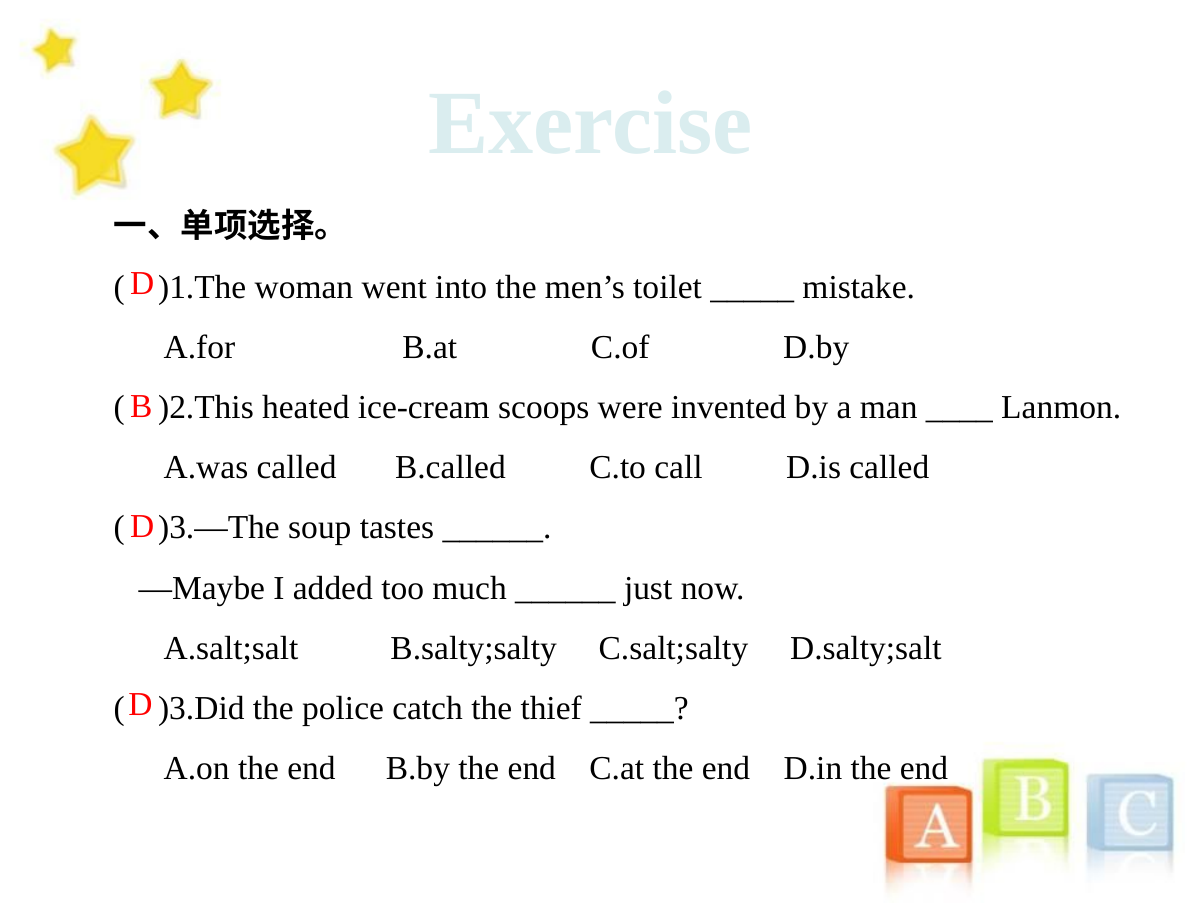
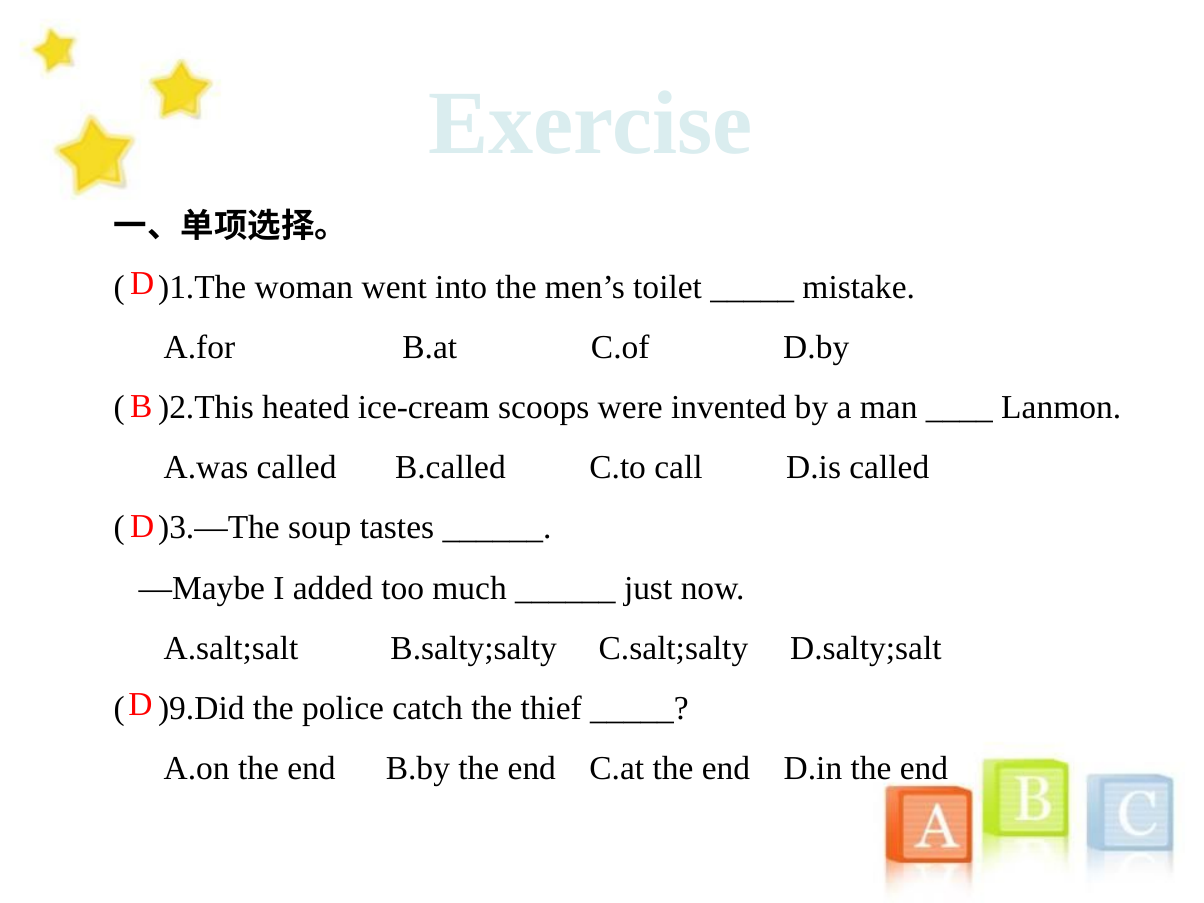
)3.Did: )3.Did -> )9.Did (201, 708)
